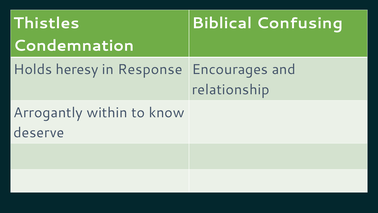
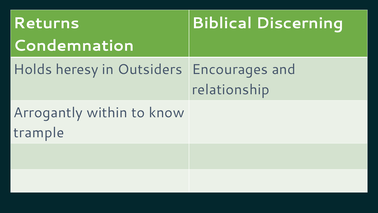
Thistles: Thistles -> Returns (46, 23)
Confusing: Confusing -> Discerning (300, 23)
Response: Response -> Outsiders (150, 69)
deserve: deserve -> trample (39, 133)
